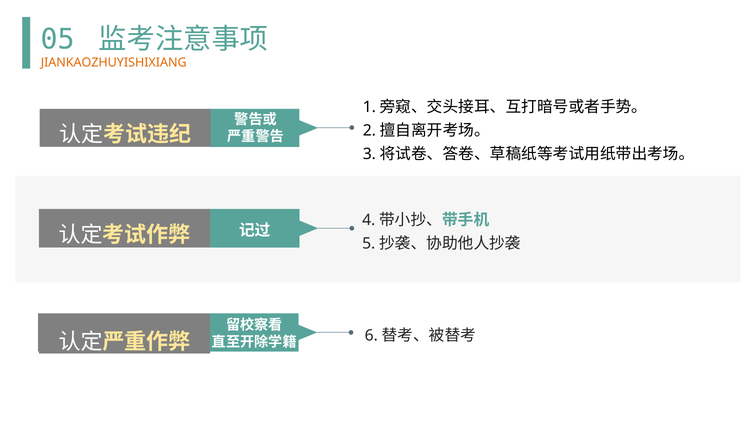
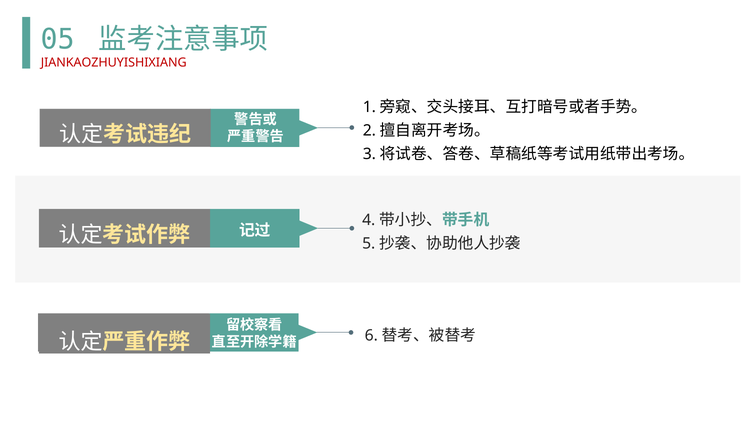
JIANKAOZHUYISHIXIANG colour: orange -> red (114, 63)
